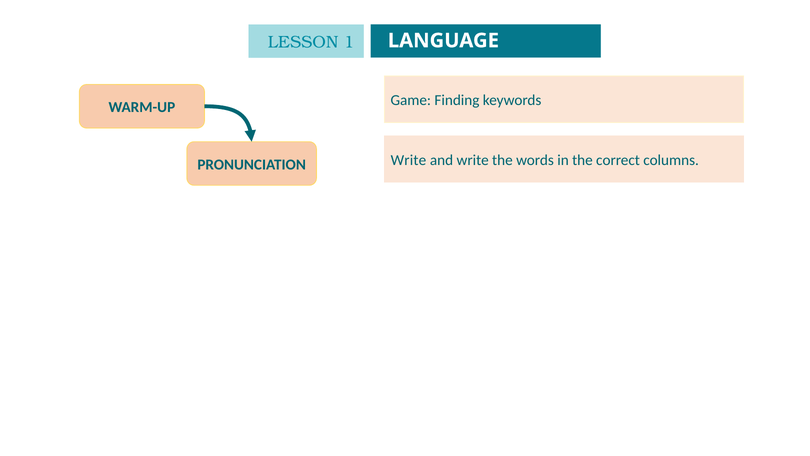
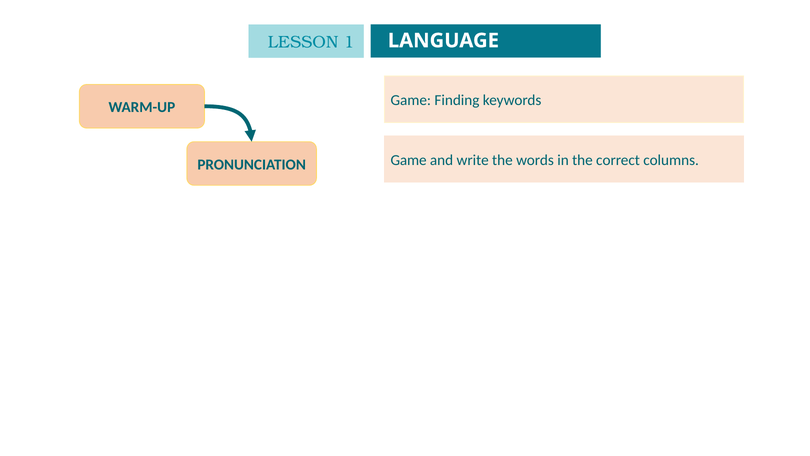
Write: Write -> Game (409, 160)
